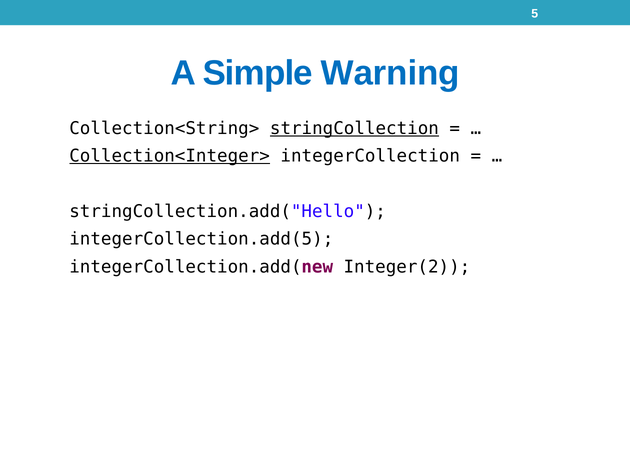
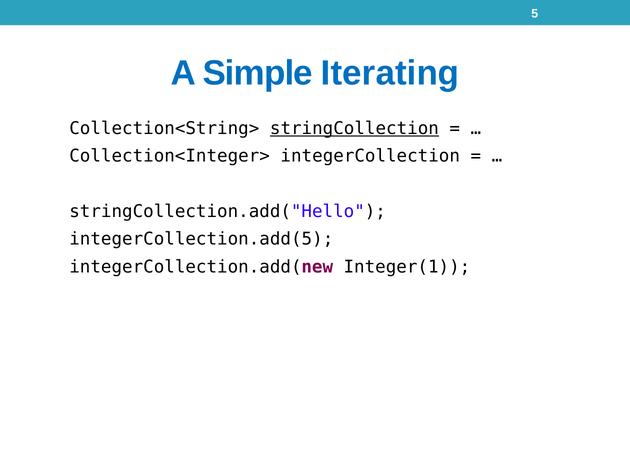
Warning: Warning -> Iterating (390, 73)
Collection<Integer> underline: present -> none (170, 156)
Integer(2: Integer(2 -> Integer(1 (407, 267)
